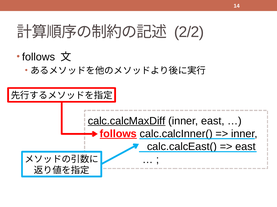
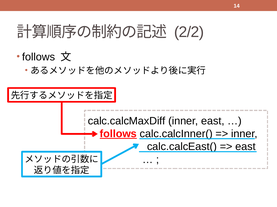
calc.calcMaxDiff underline: present -> none (127, 121)
